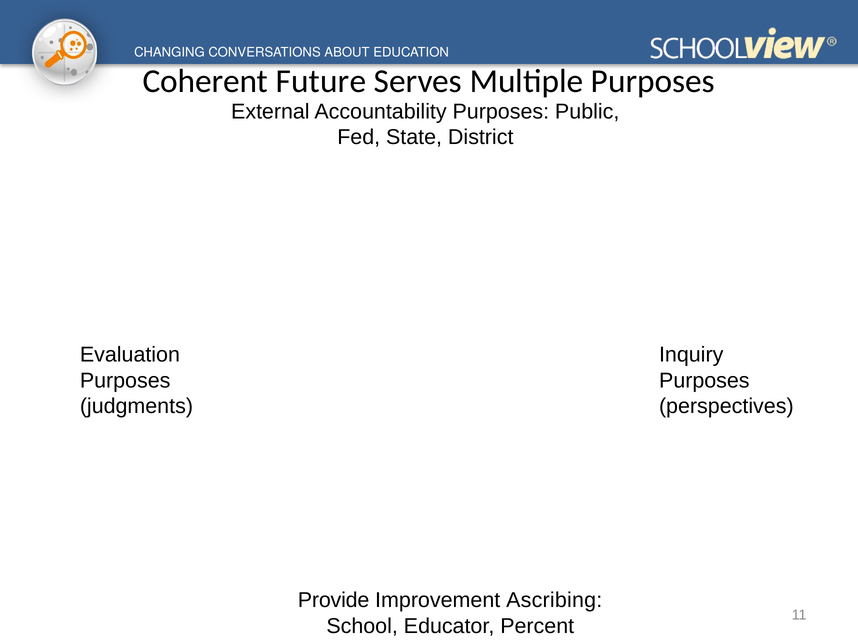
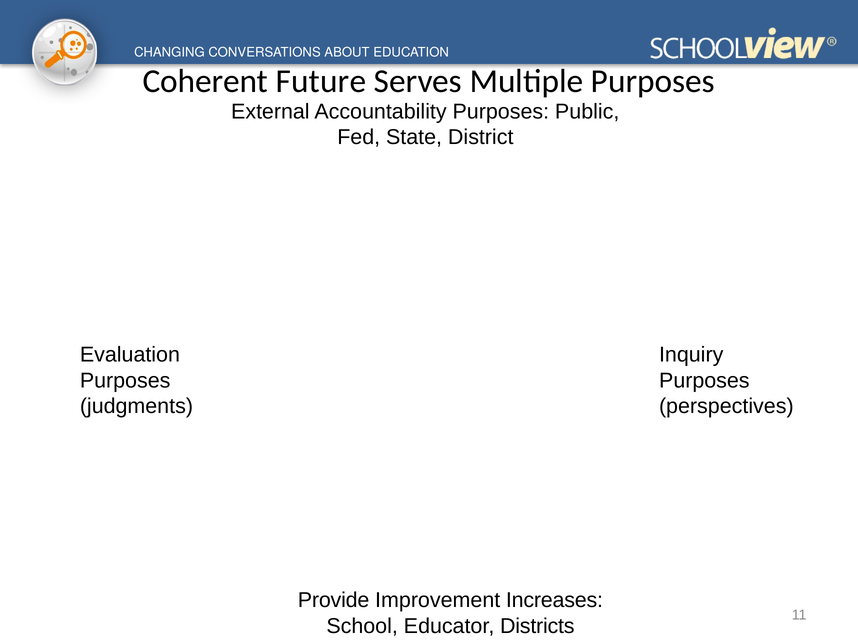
Ascribing: Ascribing -> Increases (554, 600)
Percent: Percent -> Districts (537, 625)
